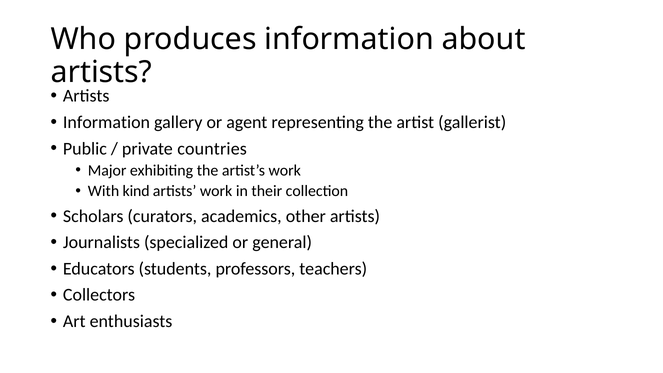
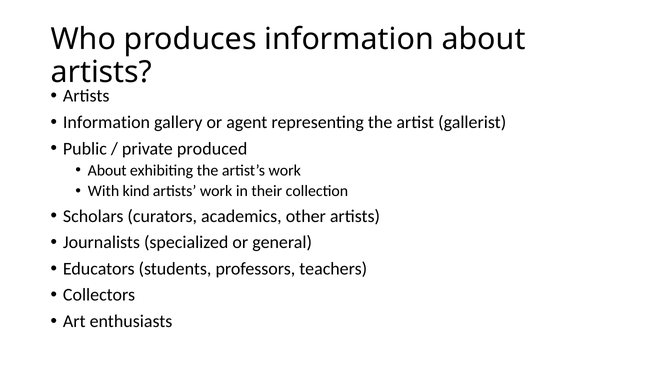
countries: countries -> produced (212, 149)
Major: Major -> About (107, 170)
